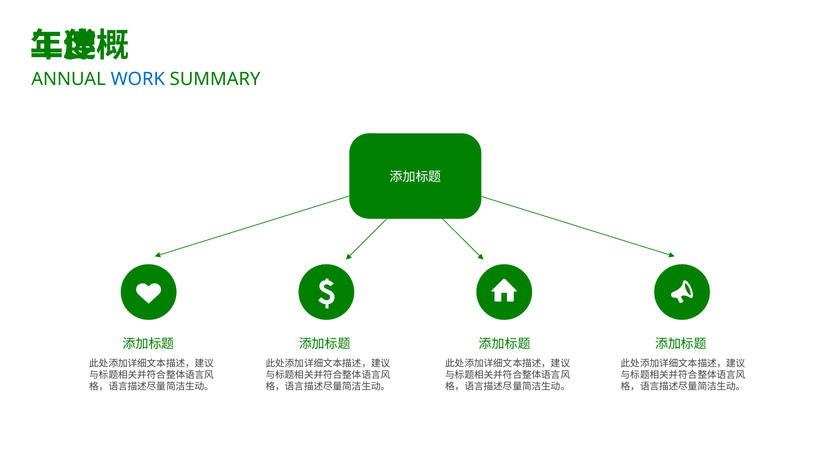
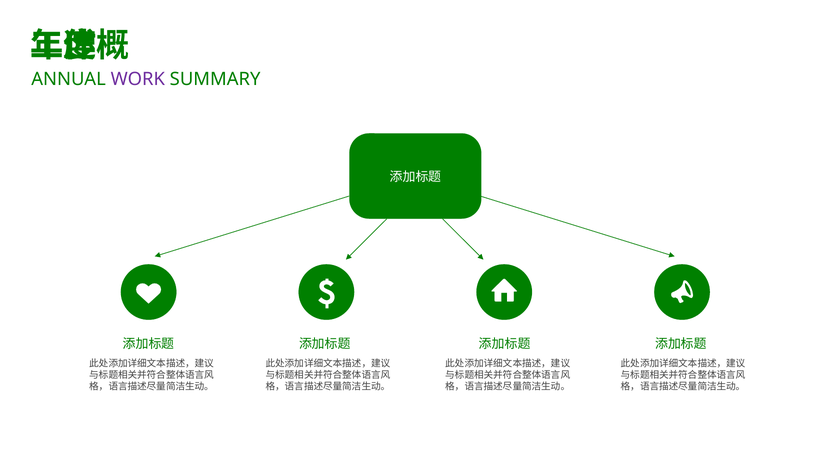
WORK colour: blue -> purple (138, 79)
